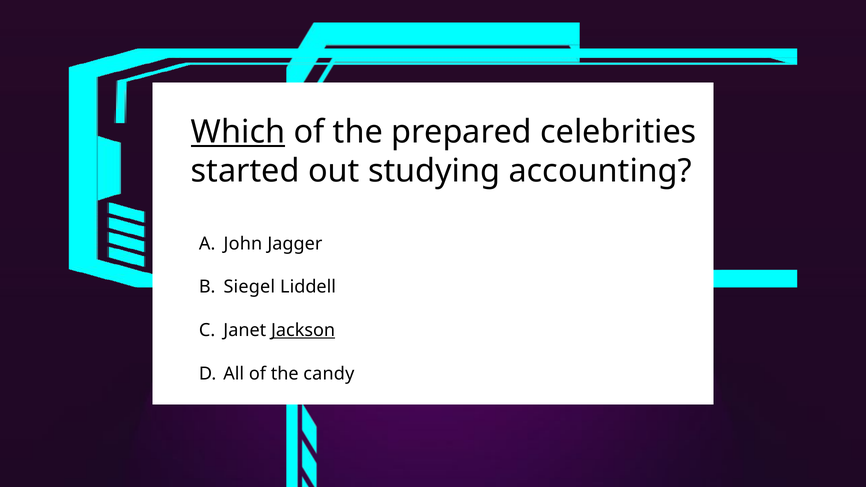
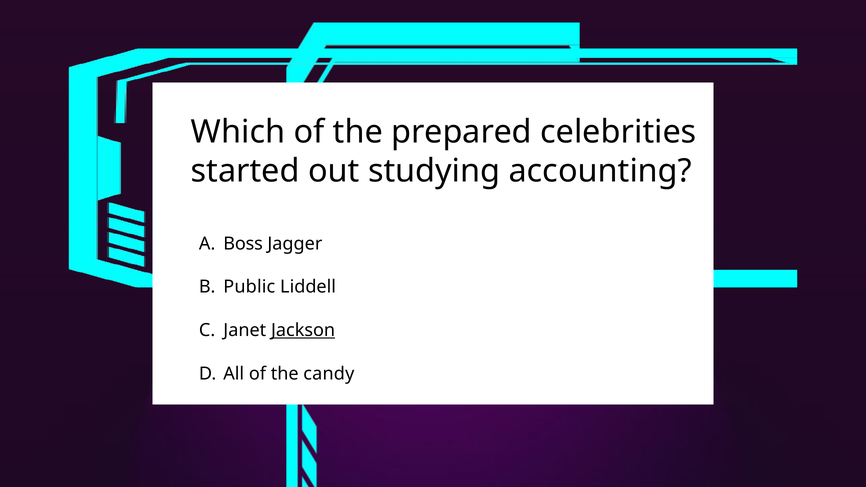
Which underline: present -> none (238, 132)
John: John -> Boss (243, 244)
Siegel: Siegel -> Public (249, 287)
